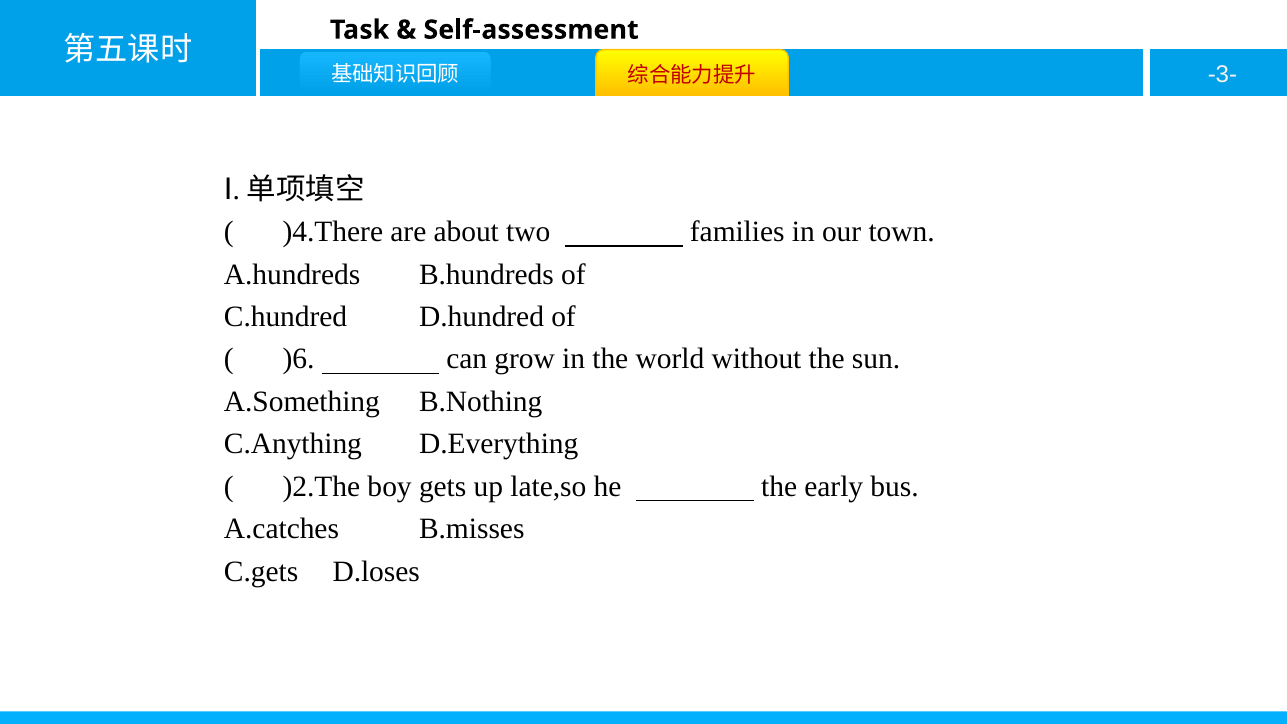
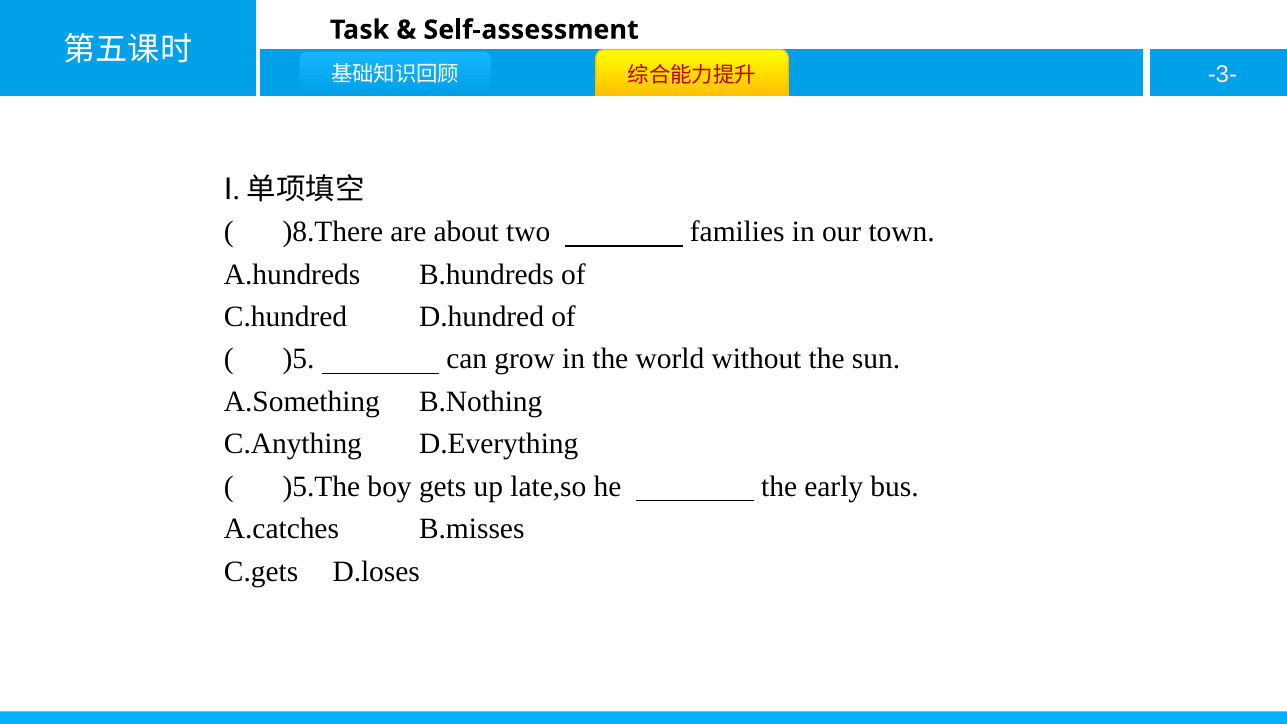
)4.There: )4.There -> )8.There (333, 232)
)6: )6 -> )5 (299, 359)
)2.The: )2.The -> )5.The (321, 487)
